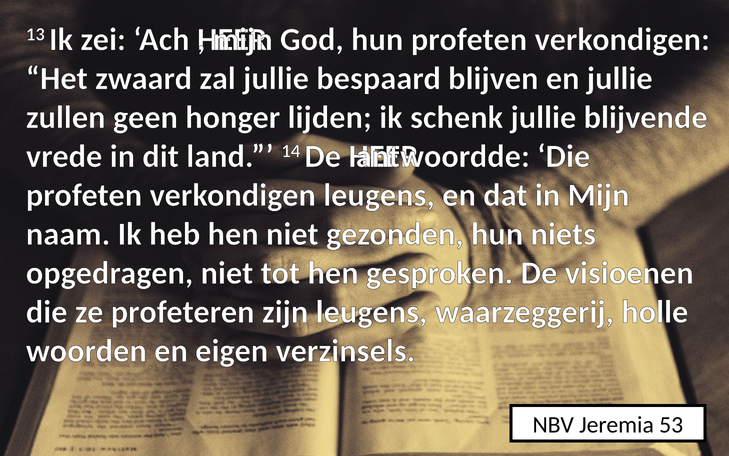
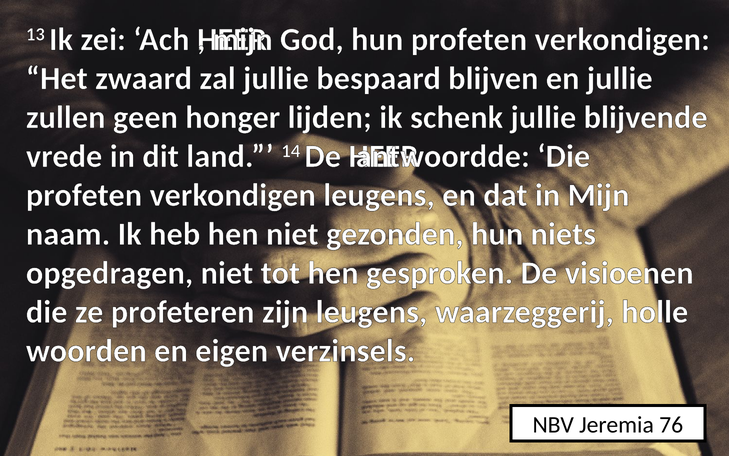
53: 53 -> 76 (671, 425)
